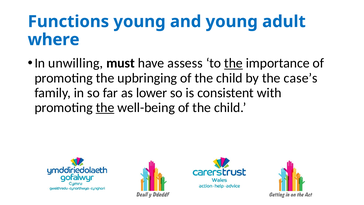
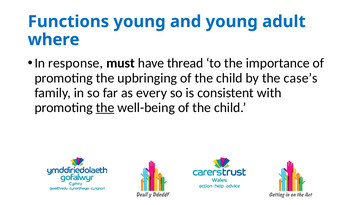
unwilling: unwilling -> response (76, 63)
assess: assess -> thread (185, 63)
the underline: present -> none (233, 63)
lower: lower -> every (151, 93)
